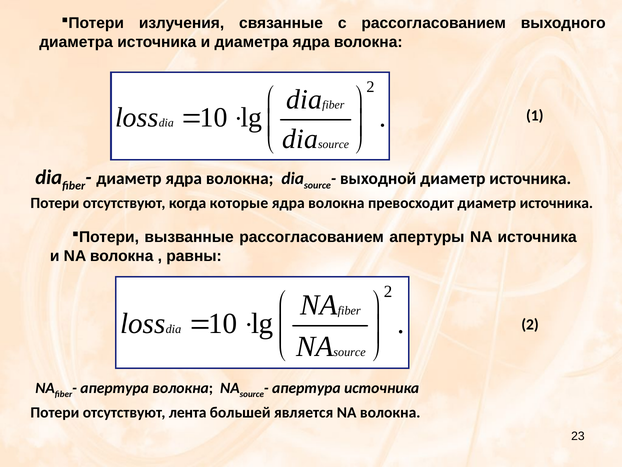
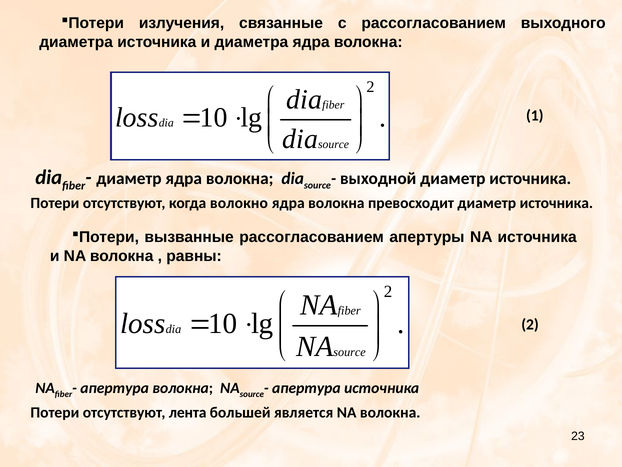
которые: которые -> волокно (239, 203)
